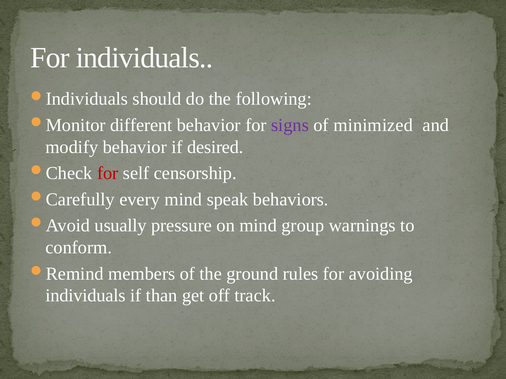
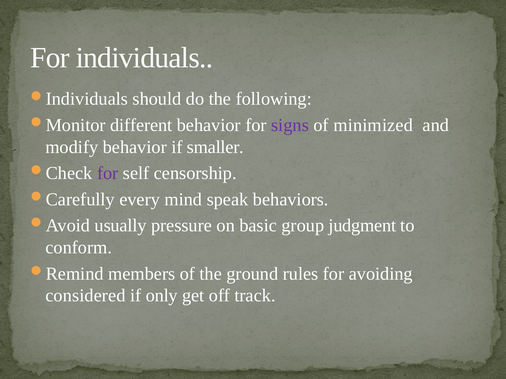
desired: desired -> smaller (215, 147)
for colour: red -> purple (108, 173)
on mind: mind -> basic (258, 226)
warnings: warnings -> judgment (362, 226)
individuals: individuals -> considered (85, 296)
than: than -> only (162, 296)
